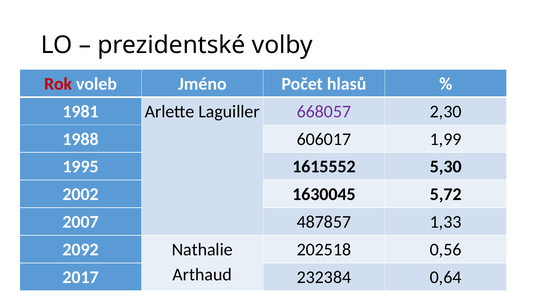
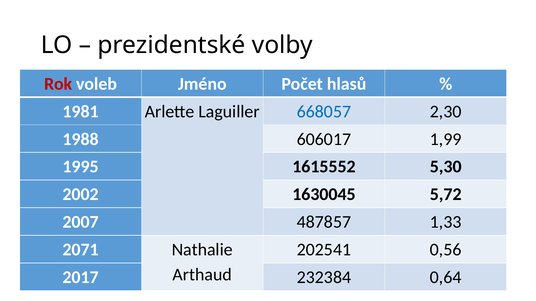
668057 colour: purple -> blue (324, 112)
2092: 2092 -> 2071 (81, 250)
202518: 202518 -> 202541 (324, 250)
